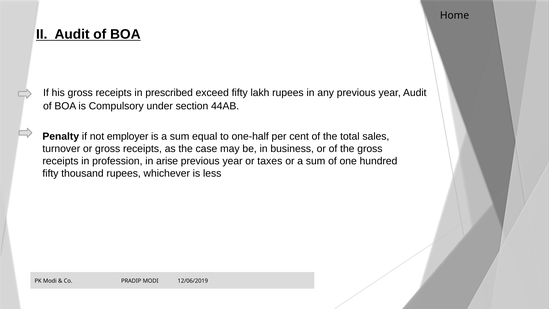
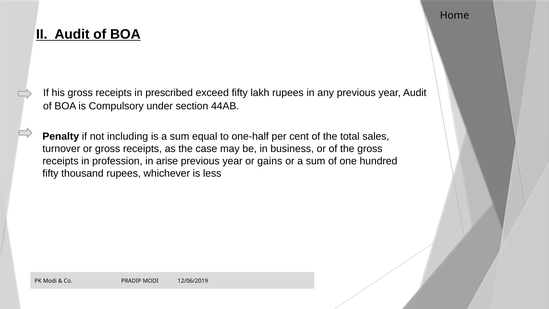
employer: employer -> including (128, 136)
taxes: taxes -> gains (270, 161)
